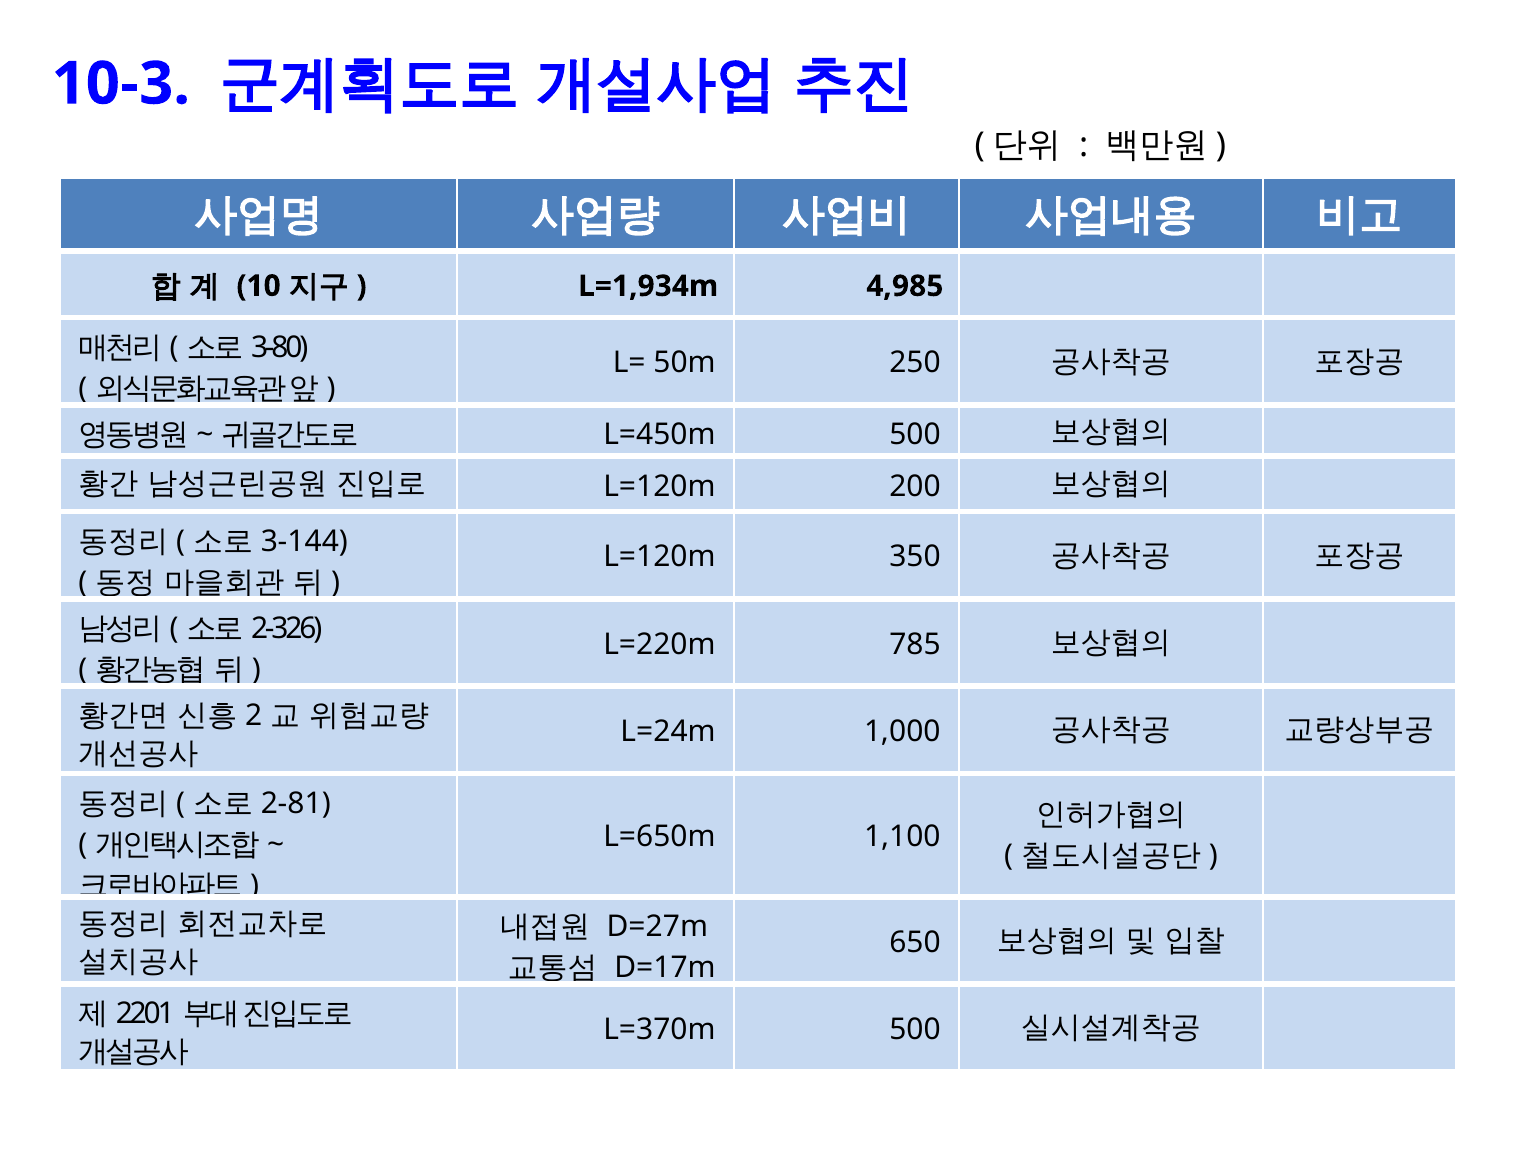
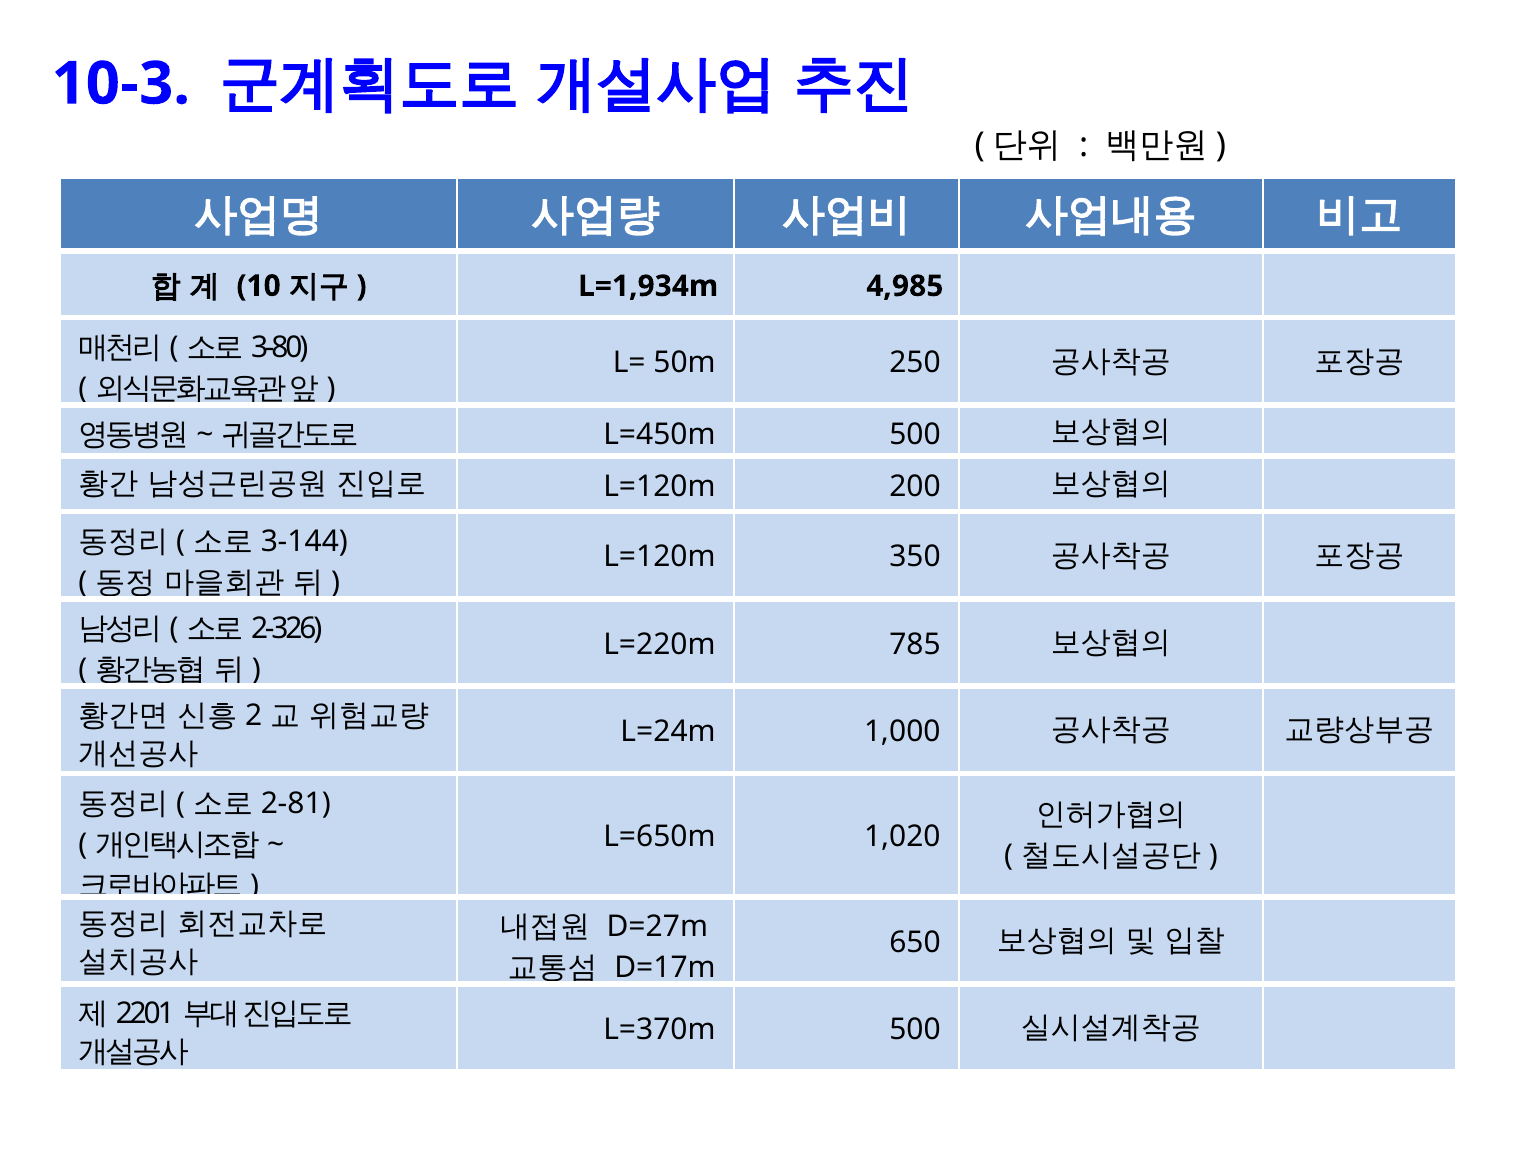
1,100: 1,100 -> 1,020 (902, 837)
